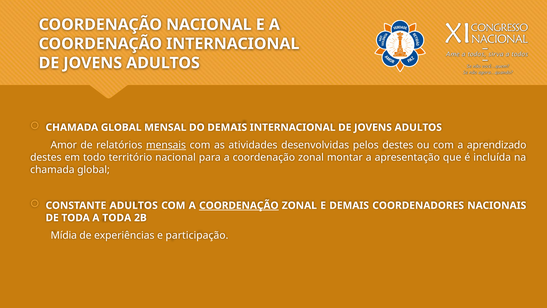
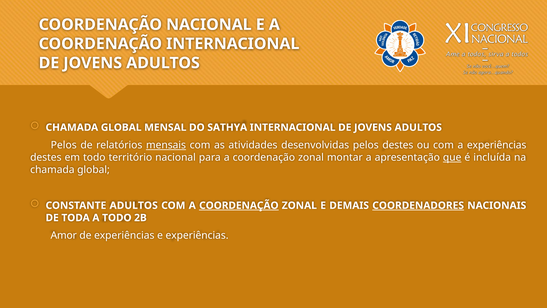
DO DEMAIS: DEMAIS -> SATHYA (227, 127)
Amor: Amor -> Pelos (64, 145)
a aprendizado: aprendizado -> experiências (497, 145)
que underline: none -> present (452, 157)
COORDENADORES underline: none -> present (418, 205)
A TODA: TODA -> TODO (117, 218)
Mídia: Mídia -> Amor (64, 235)
e participação: participação -> experiências (197, 235)
